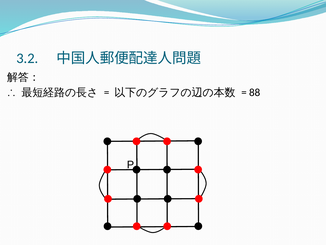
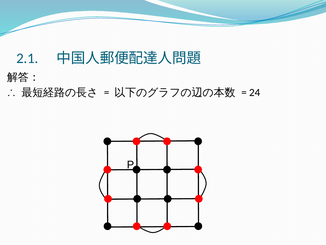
3.2: 3.2 -> 2.1 (27, 58)
88: 88 -> 24 (255, 92)
